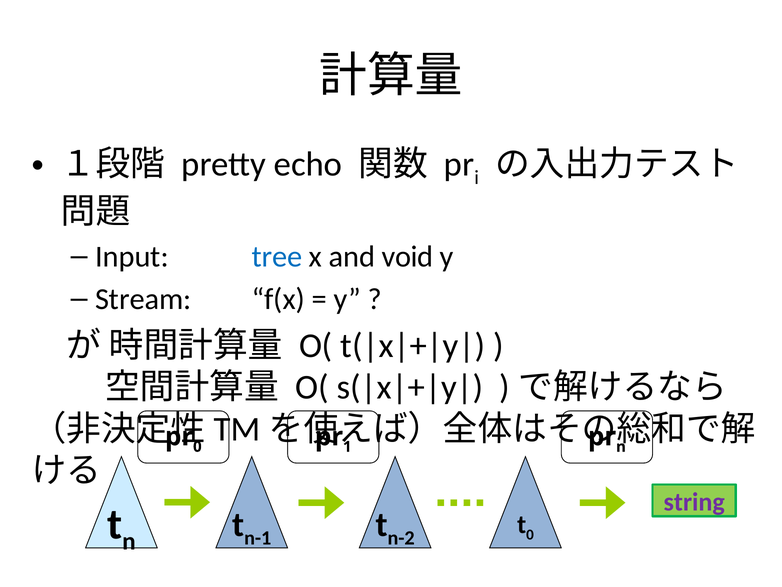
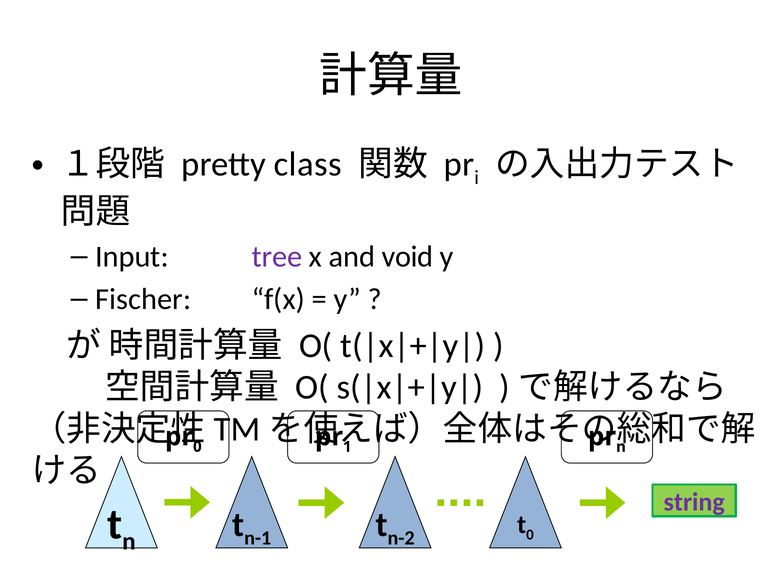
echo: echo -> class (308, 164)
tree colour: blue -> purple (277, 256)
Stream: Stream -> Fischer (143, 299)
